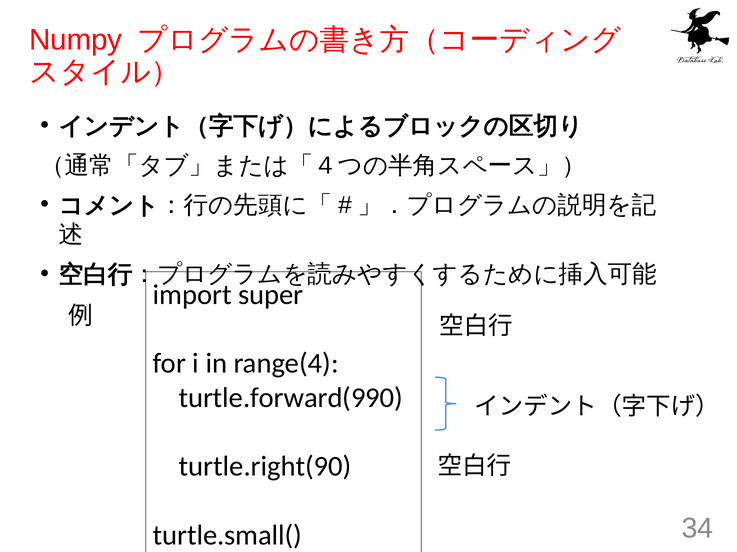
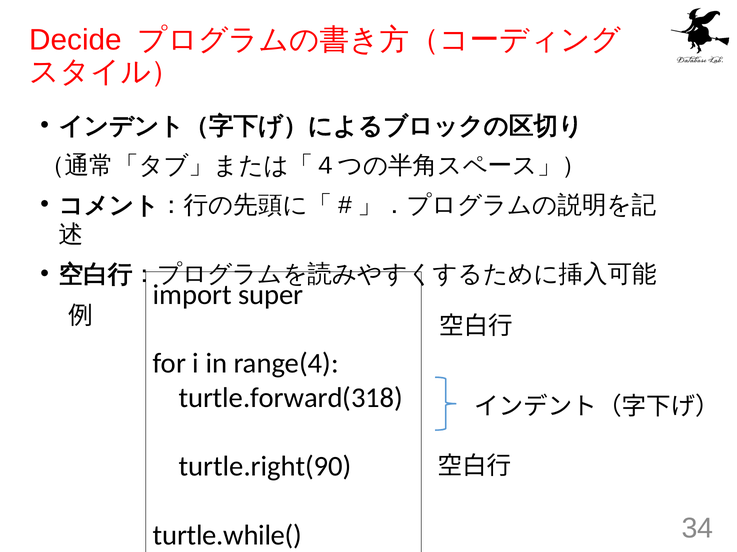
Numpy: Numpy -> Decide (76, 40)
turtle.forward(990: turtle.forward(990 -> turtle.forward(318 (291, 398)
turtle.small(: turtle.small( -> turtle.while( (227, 536)
